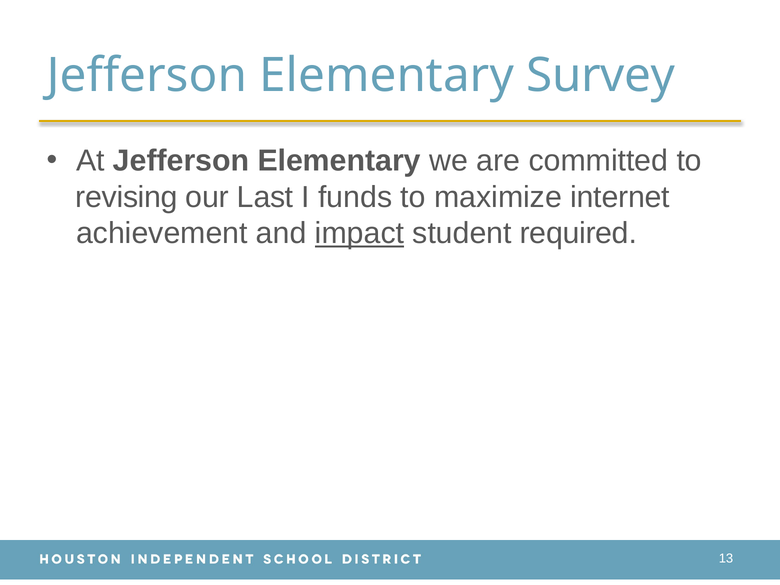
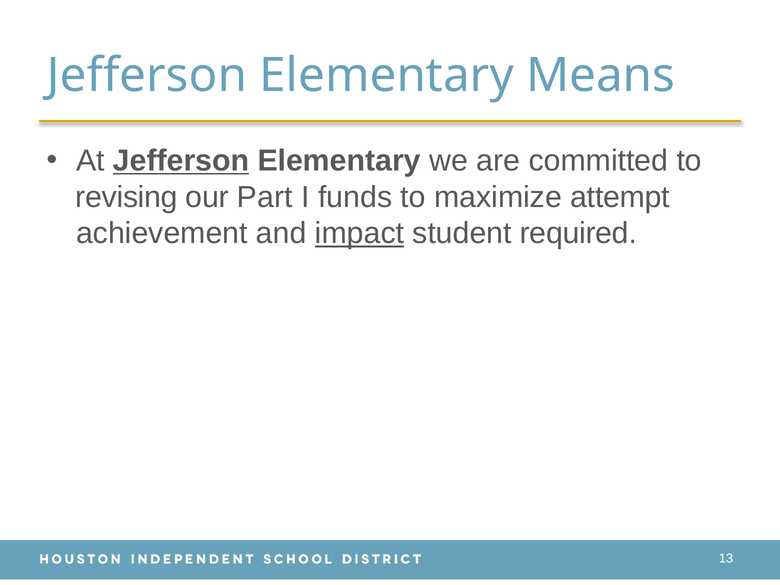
Survey: Survey -> Means (601, 76)
Jefferson underline: none -> present (181, 161)
Last: Last -> Part (265, 197)
internet: internet -> attempt (620, 197)
